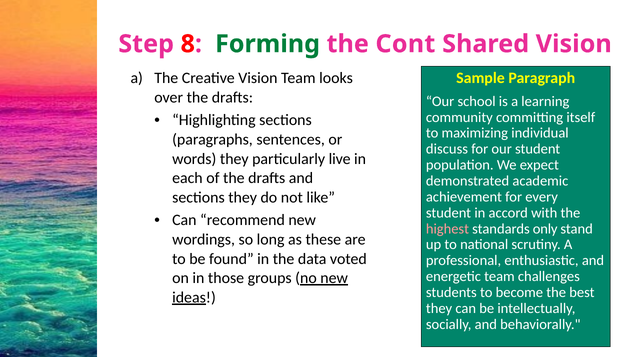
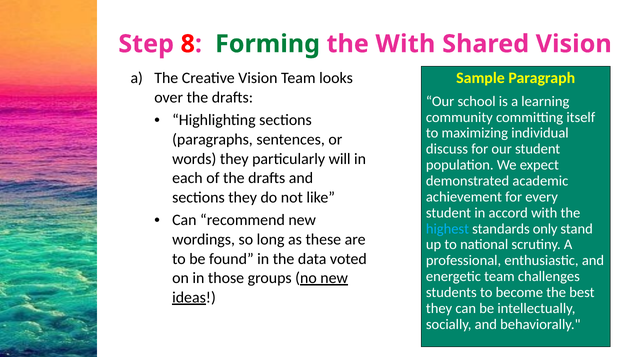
the Cont: Cont -> With (405, 44)
live: live -> will (340, 159)
highest colour: pink -> light blue (447, 229)
